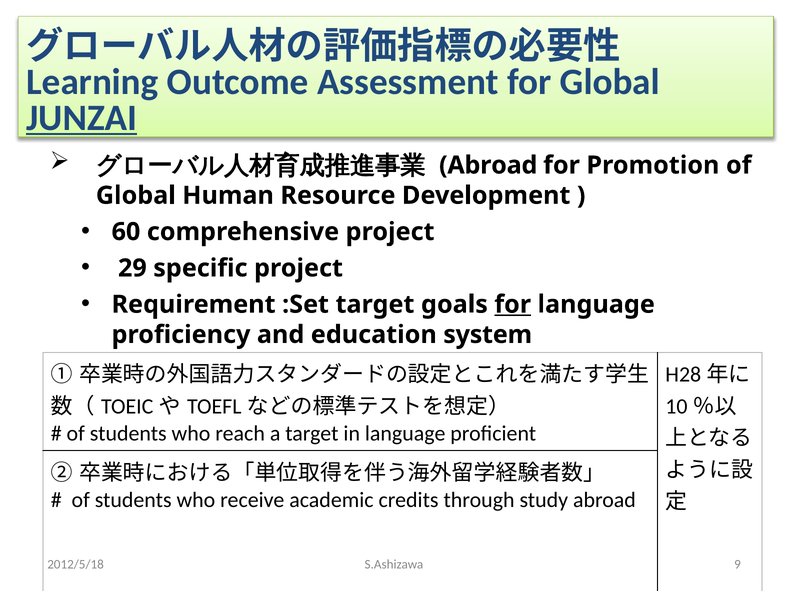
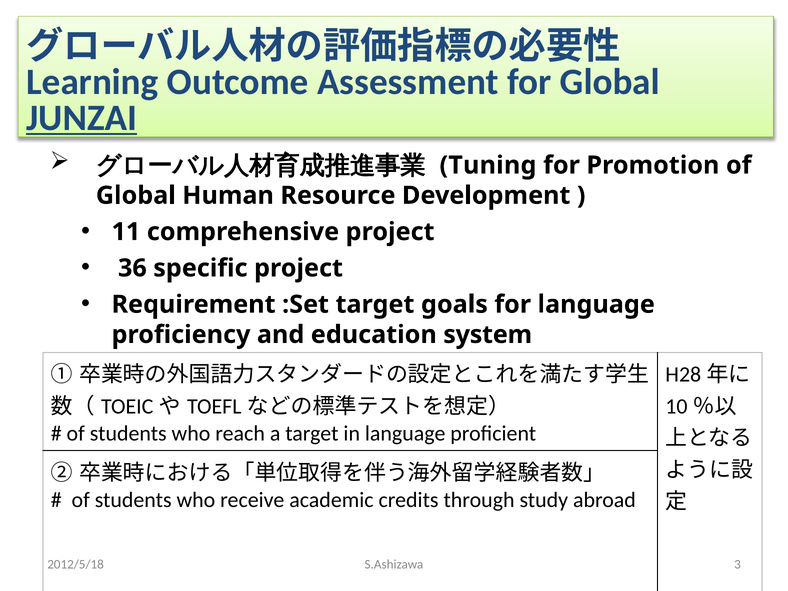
Abroad: Abroad -> Tuning (488, 165)
60: 60 -> 11 (126, 232)
29: 29 -> 36 (132, 268)
for underline: present -> none (513, 304)
9: 9 -> 3 (737, 564)
